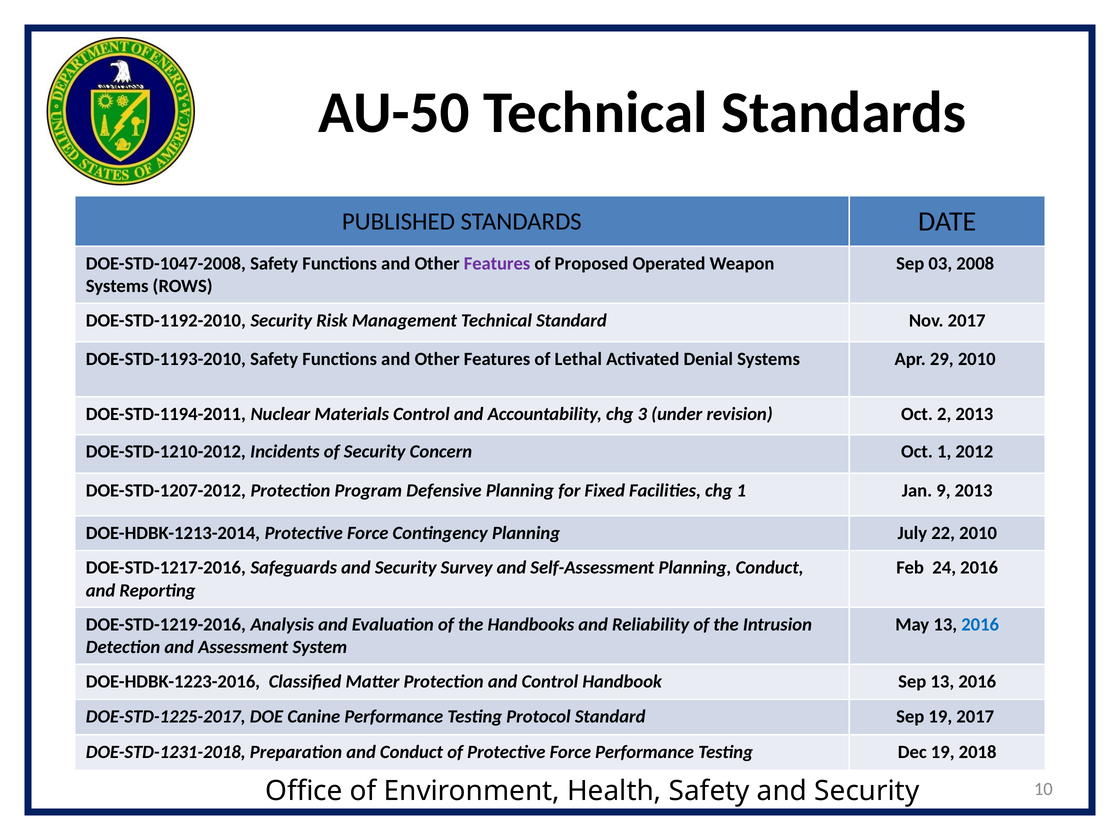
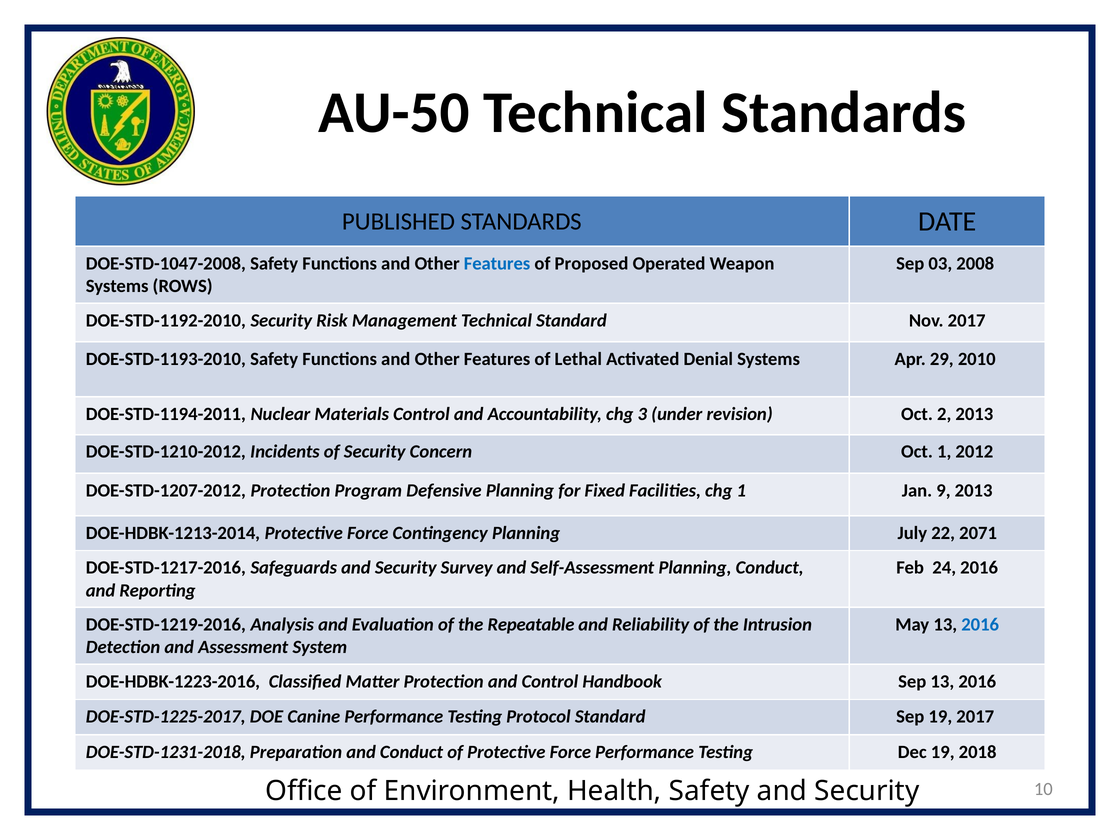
Features colour: purple -> blue (497, 264)
22 2010: 2010 -> 2071 (978, 533)
Handbooks: Handbooks -> Repeatable (531, 625)
